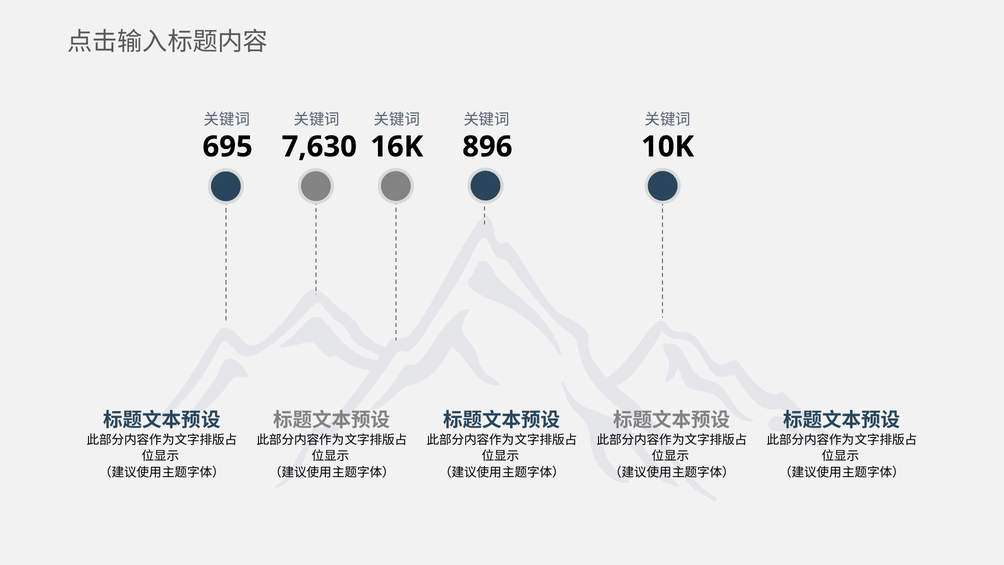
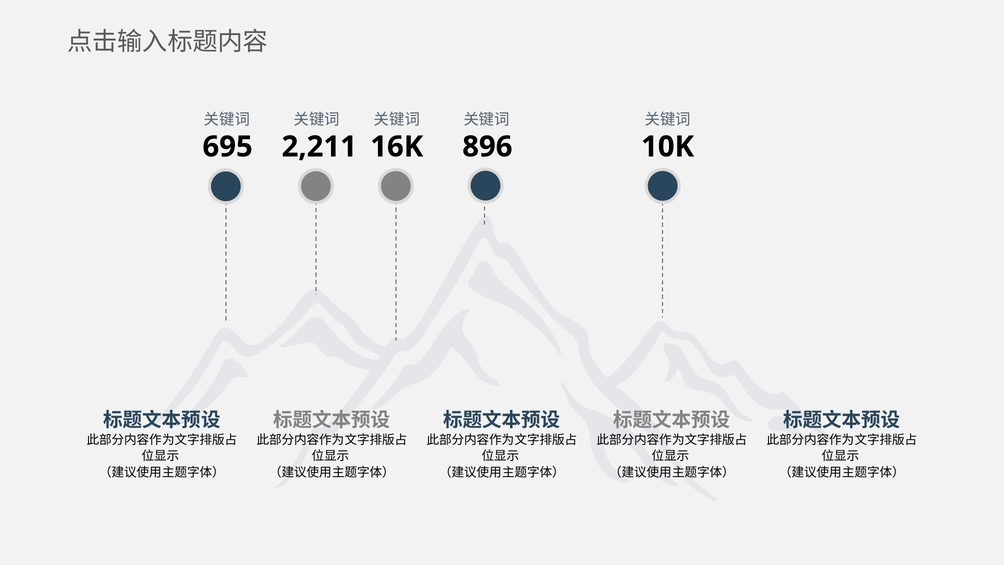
7,630: 7,630 -> 2,211 (319, 147)
